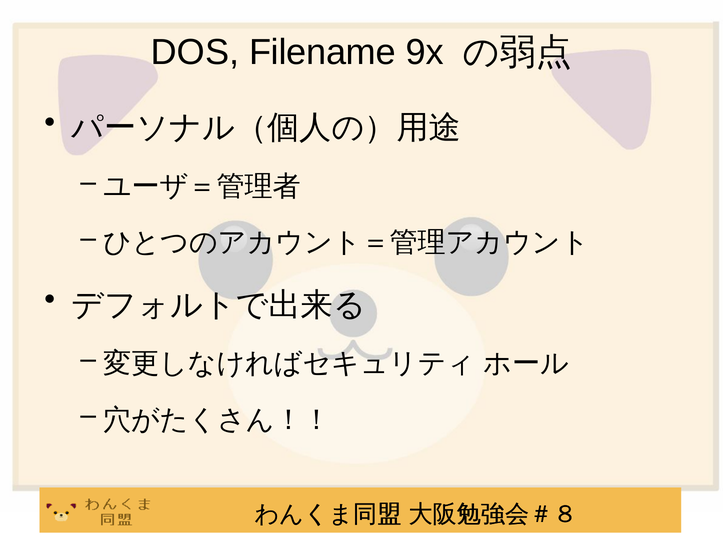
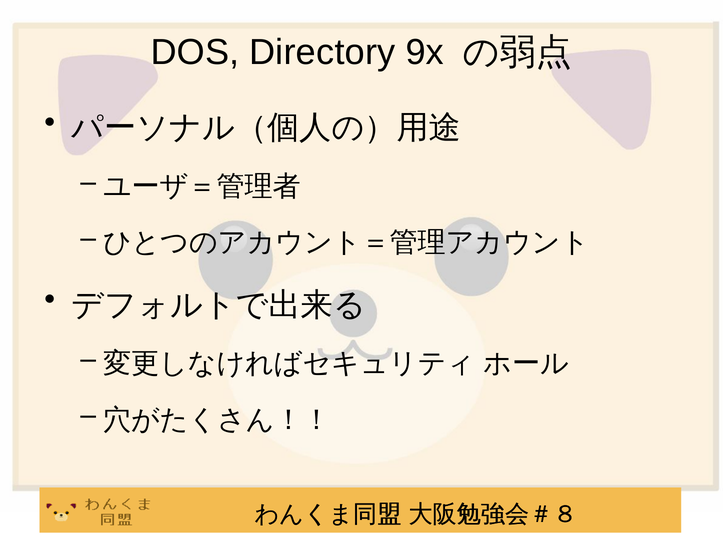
Filename: Filename -> Directory (322, 52)
